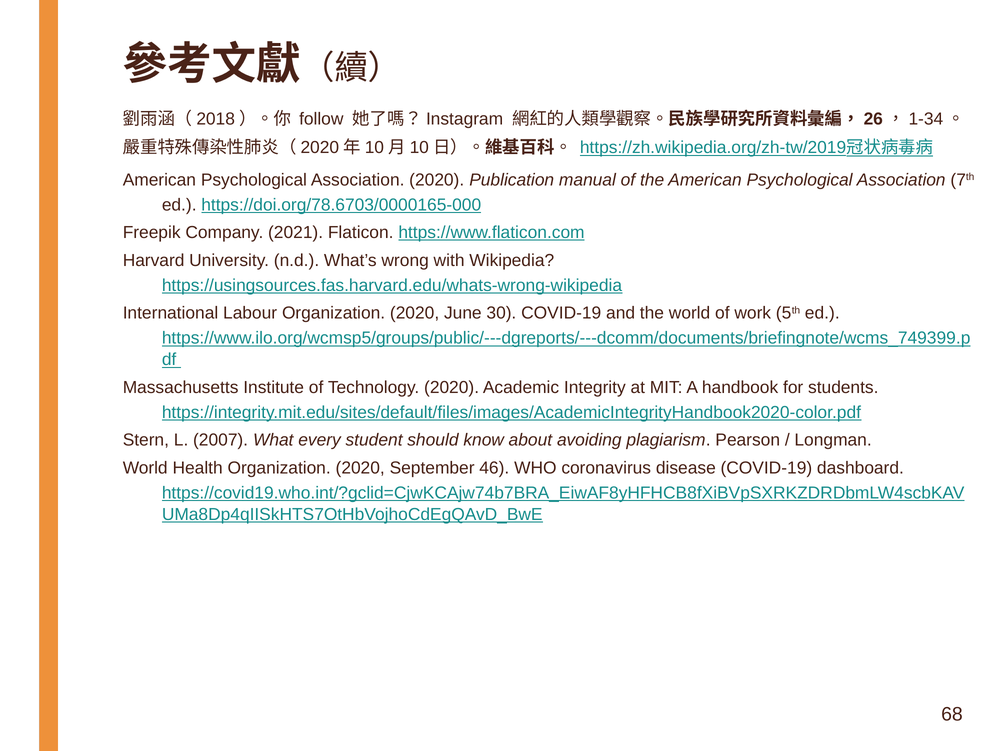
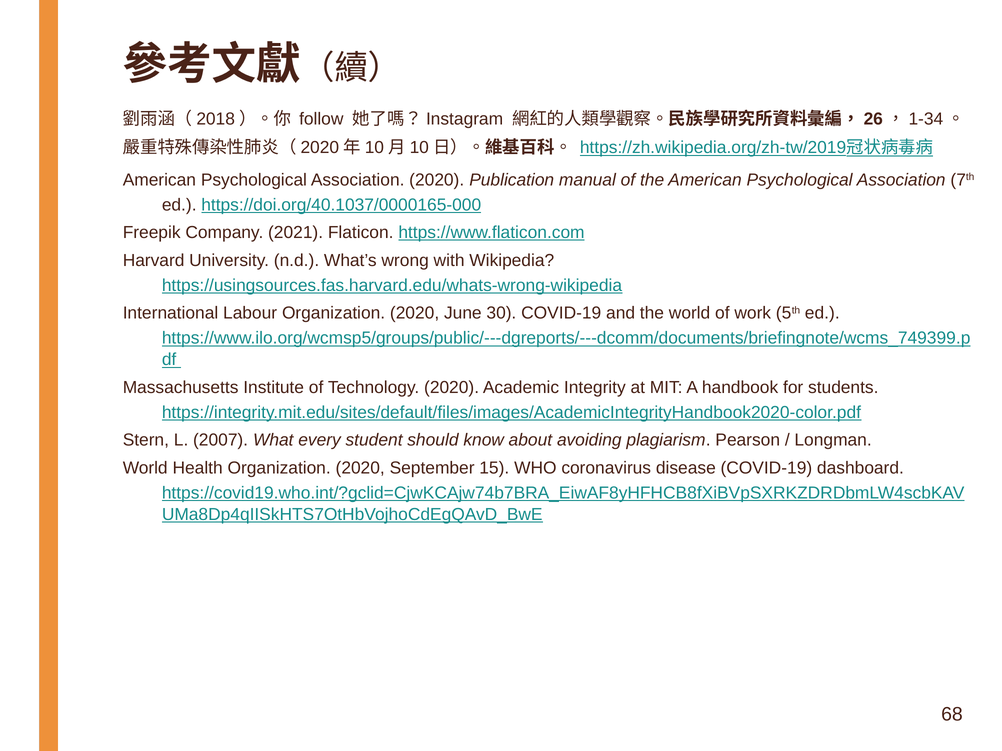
https://doi.org/78.6703/0000165-000: https://doi.org/78.6703/0000165-000 -> https://doi.org/40.1037/0000165-000 (341, 205)
46: 46 -> 15 (494, 468)
